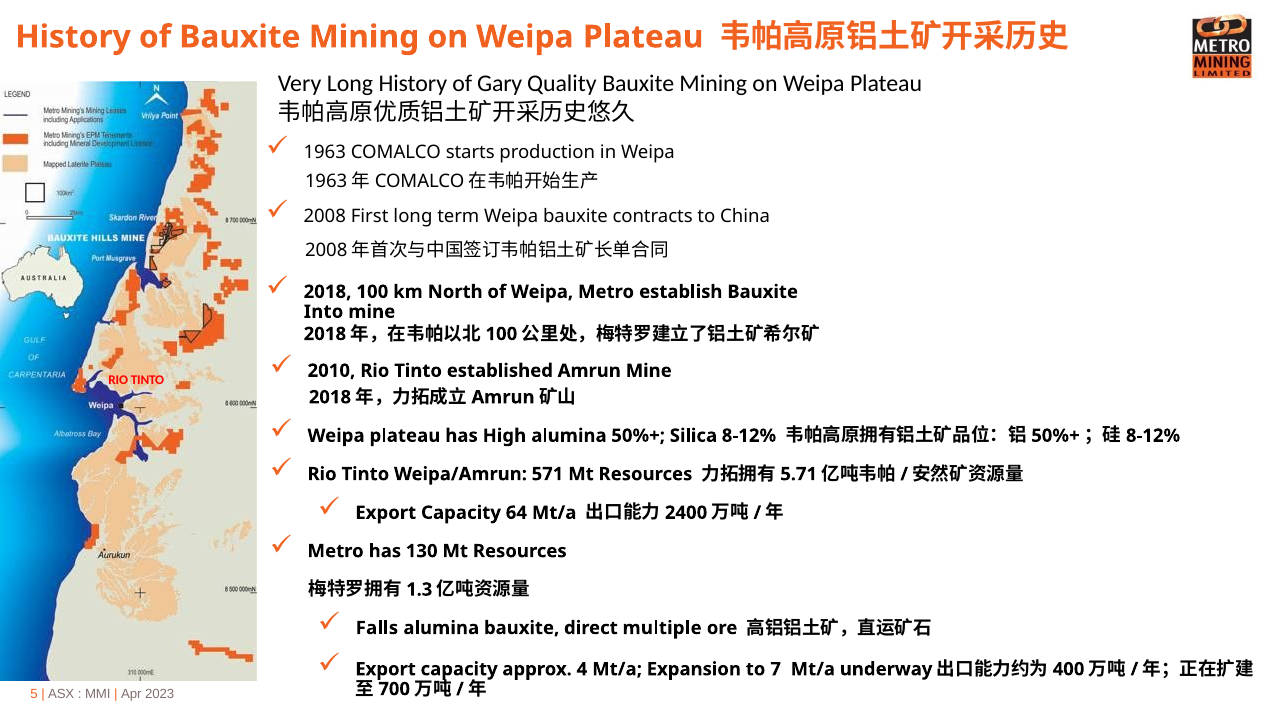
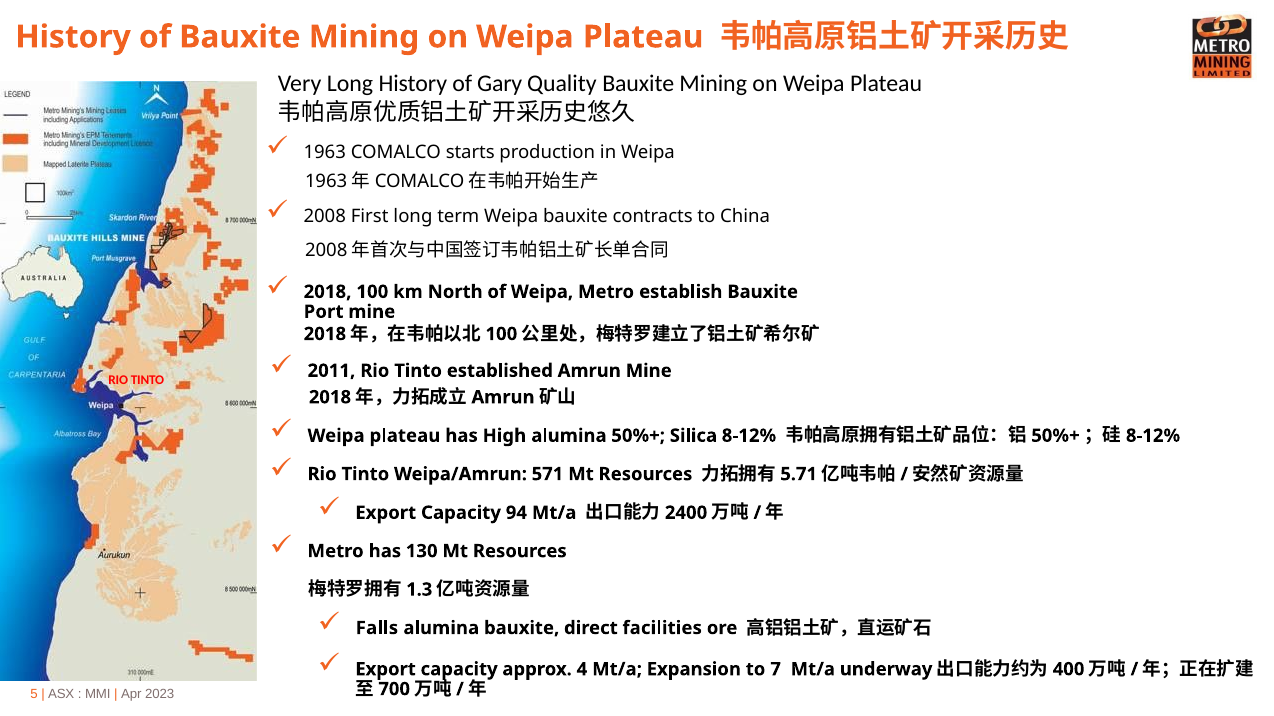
Into: Into -> Port (324, 312)
2010: 2010 -> 2011 (331, 371)
64: 64 -> 94 (516, 513)
multiple: multiple -> facilities (662, 628)
